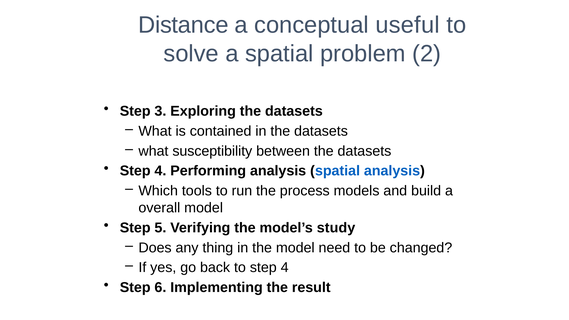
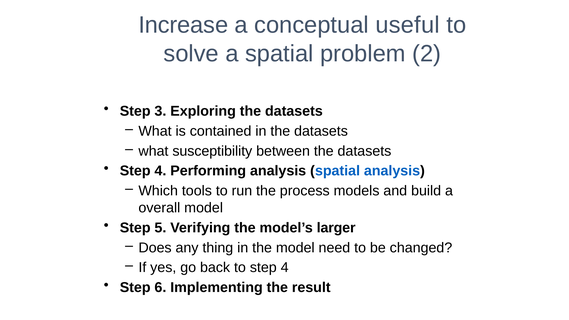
Distance: Distance -> Increase (183, 25)
study: study -> larger (336, 228)
